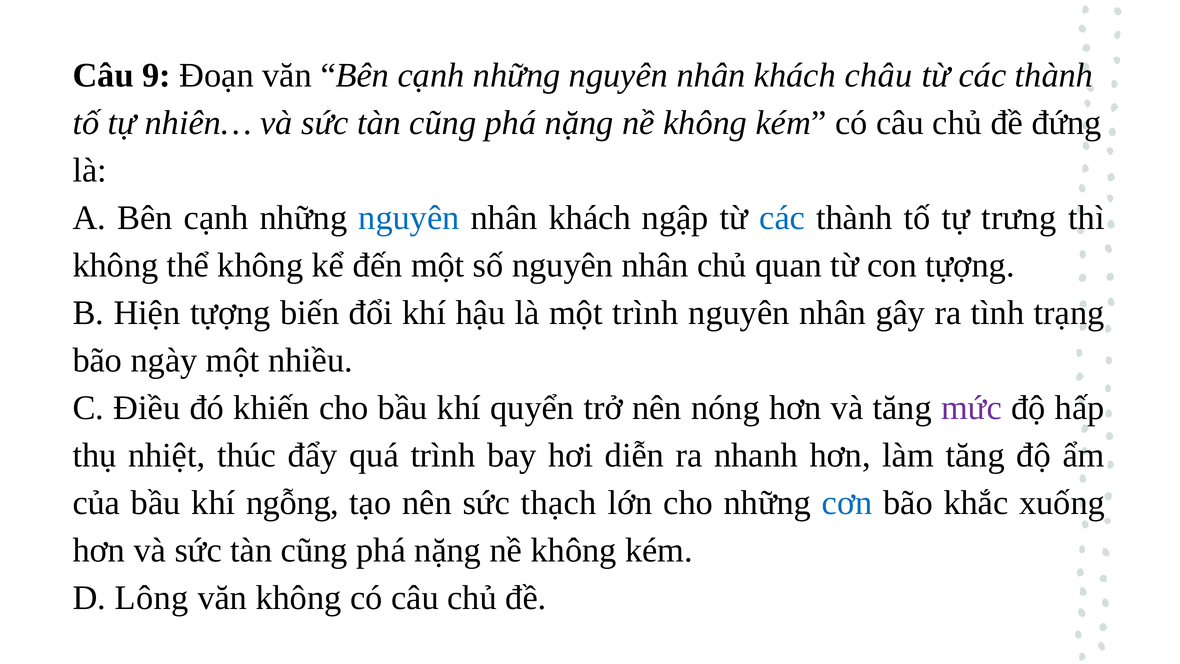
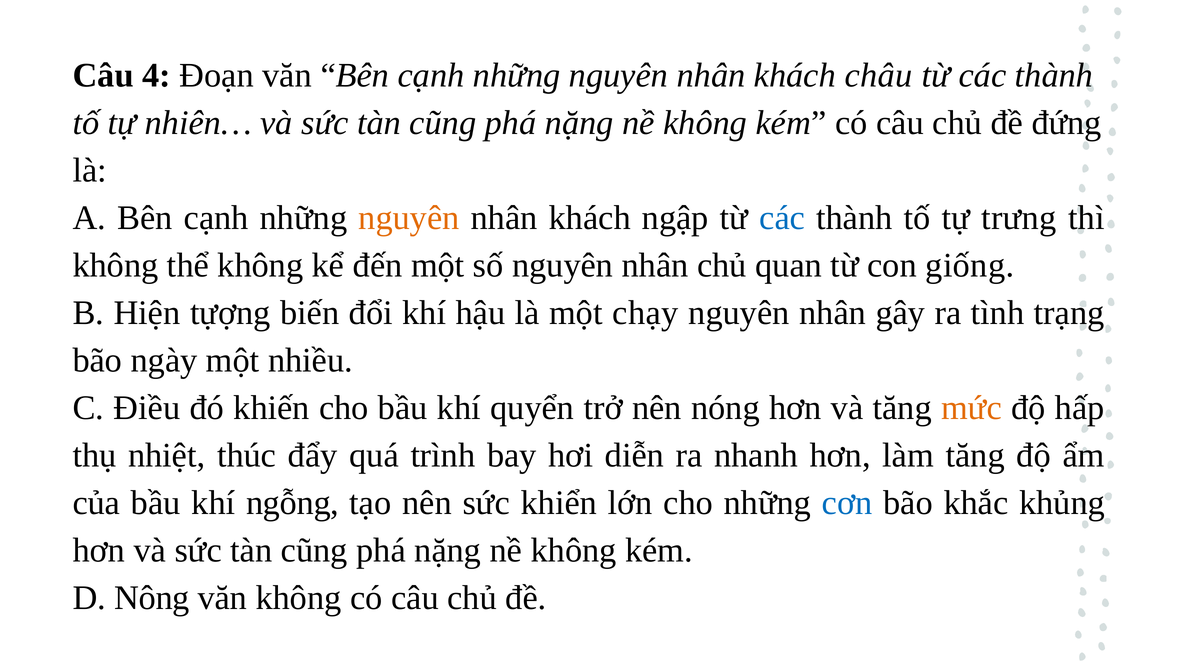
9: 9 -> 4 (157, 75)
nguyên colour: blue -> orange (409, 218)
con tựợng: tựợng -> giống (970, 265)
một trình: trình -> chạy (645, 313)
mức colour: purple -> orange (971, 408)
thạch: thạch -> khiển (559, 503)
xuống: xuống -> khủng (1062, 503)
Lông: Lông -> Nông (152, 598)
